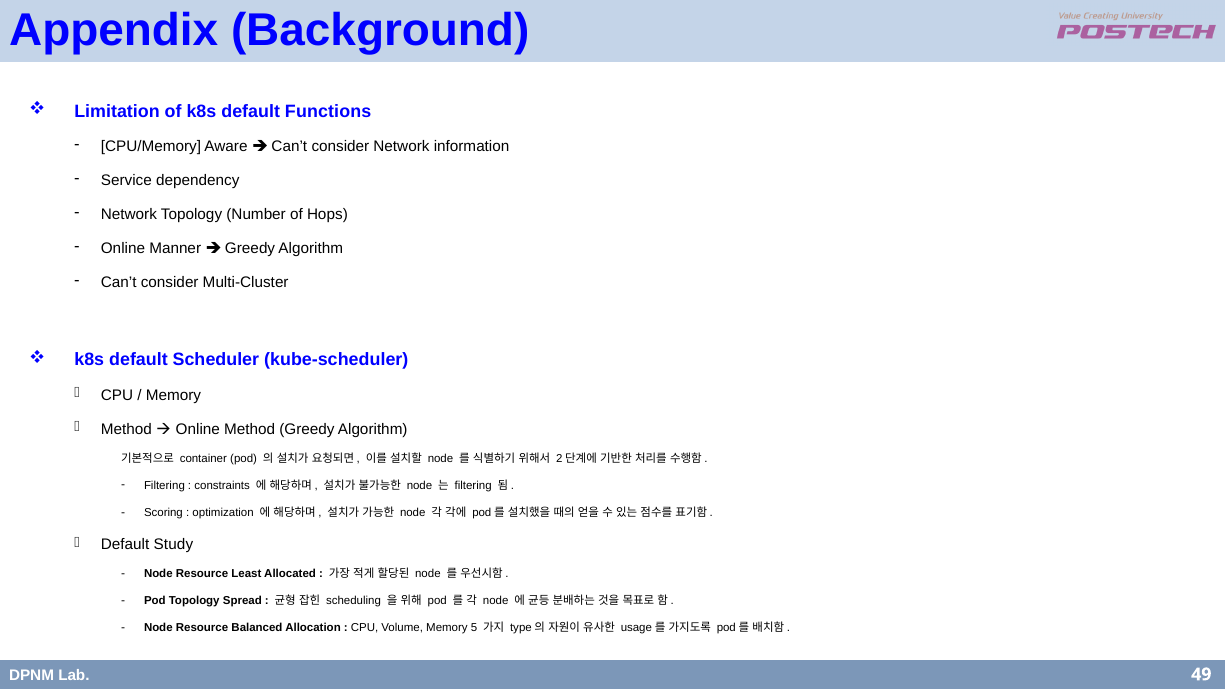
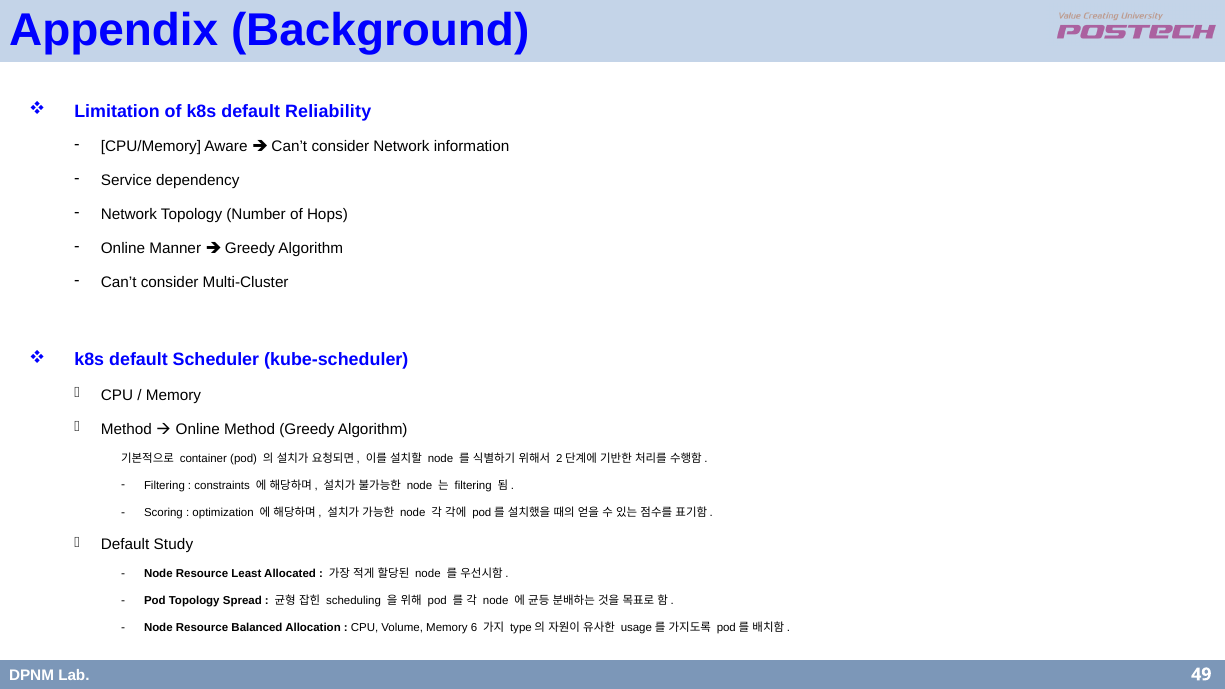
Functions: Functions -> Reliability (328, 112)
5: 5 -> 6 (474, 628)
